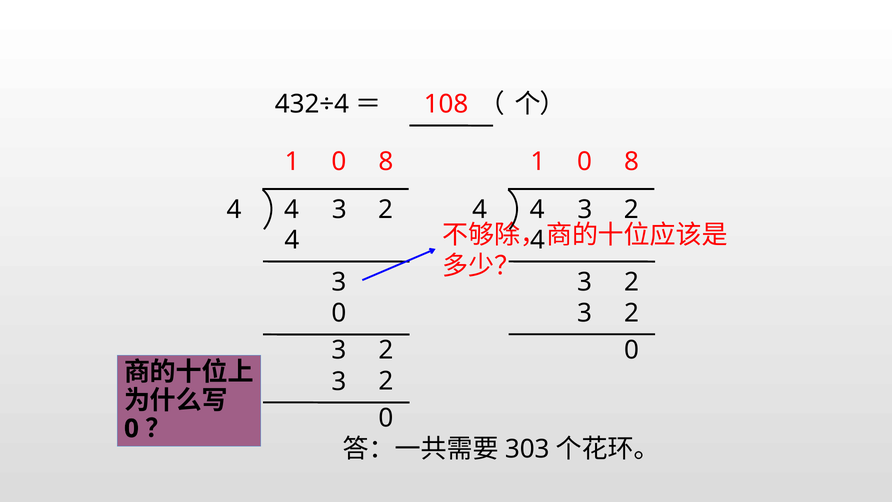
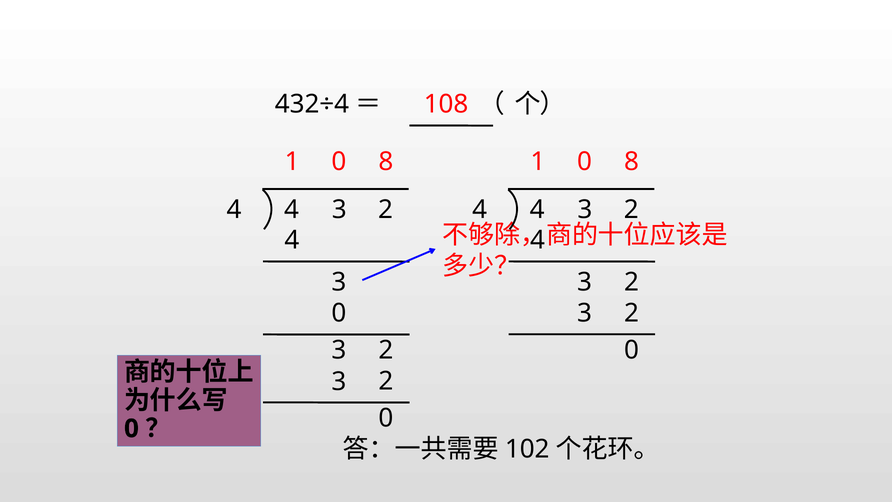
303: 303 -> 102 (527, 449)
